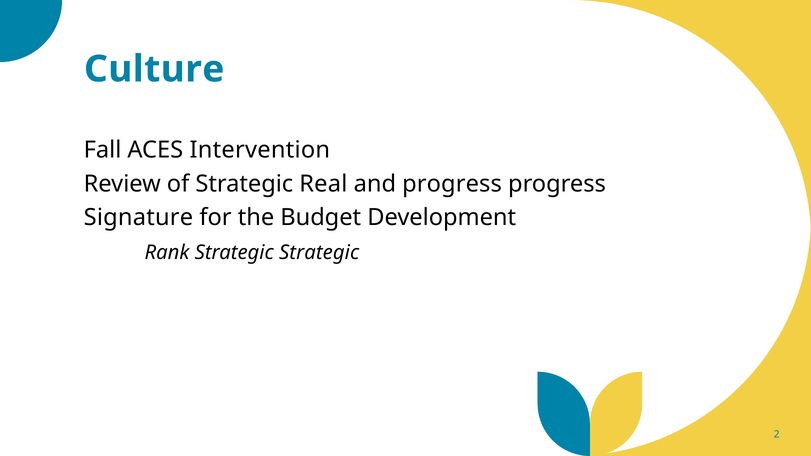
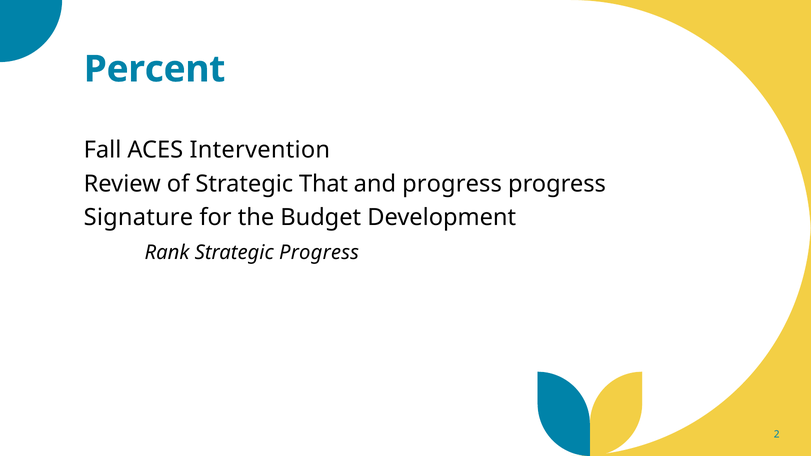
Culture: Culture -> Percent (155, 69)
Real: Real -> That (324, 184)
Strategic Strategic: Strategic -> Progress (319, 253)
